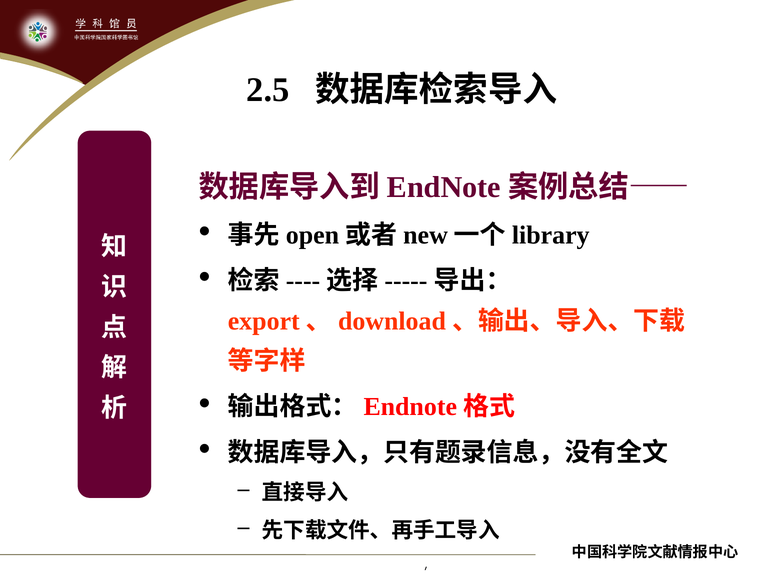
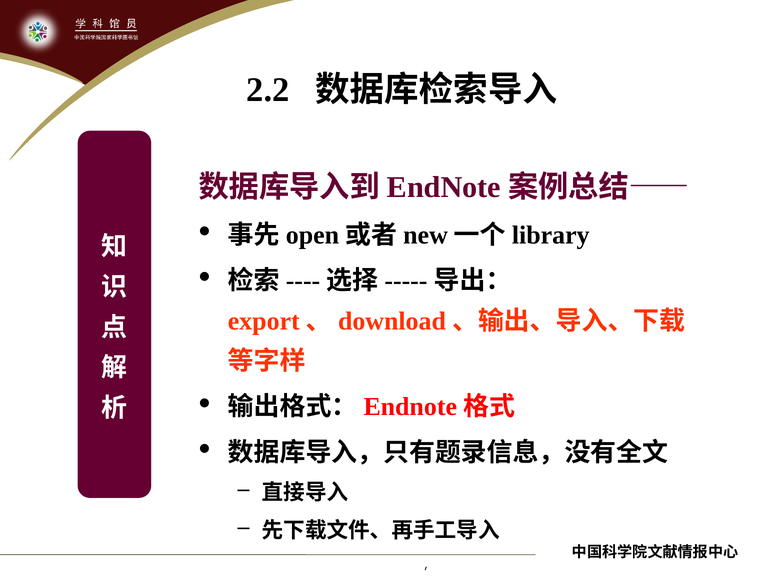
2.5: 2.5 -> 2.2 (268, 90)
